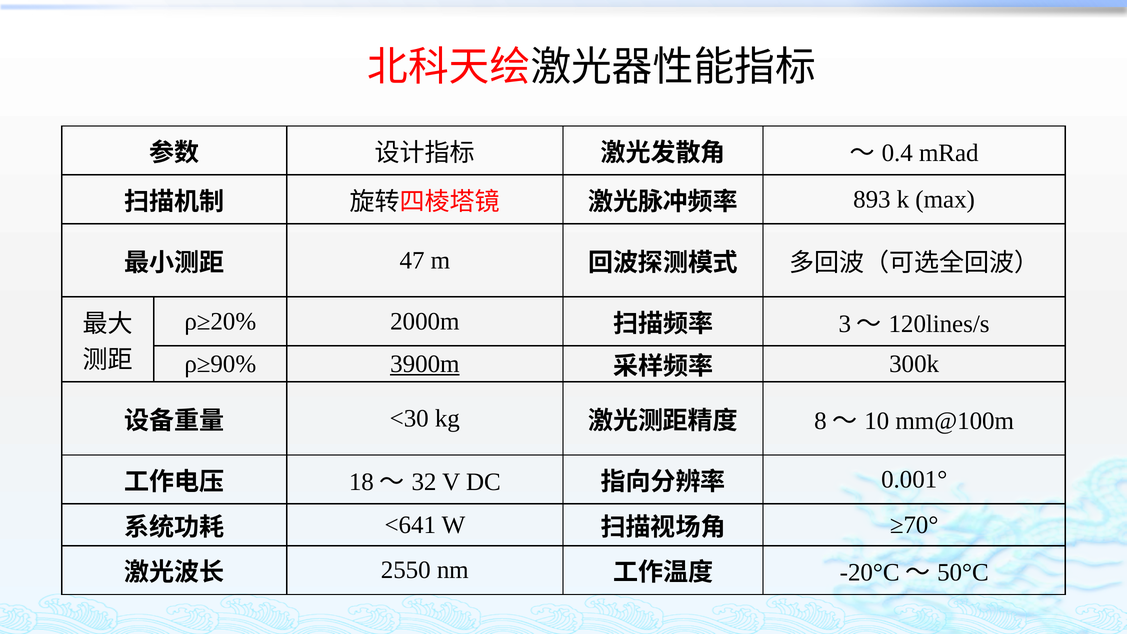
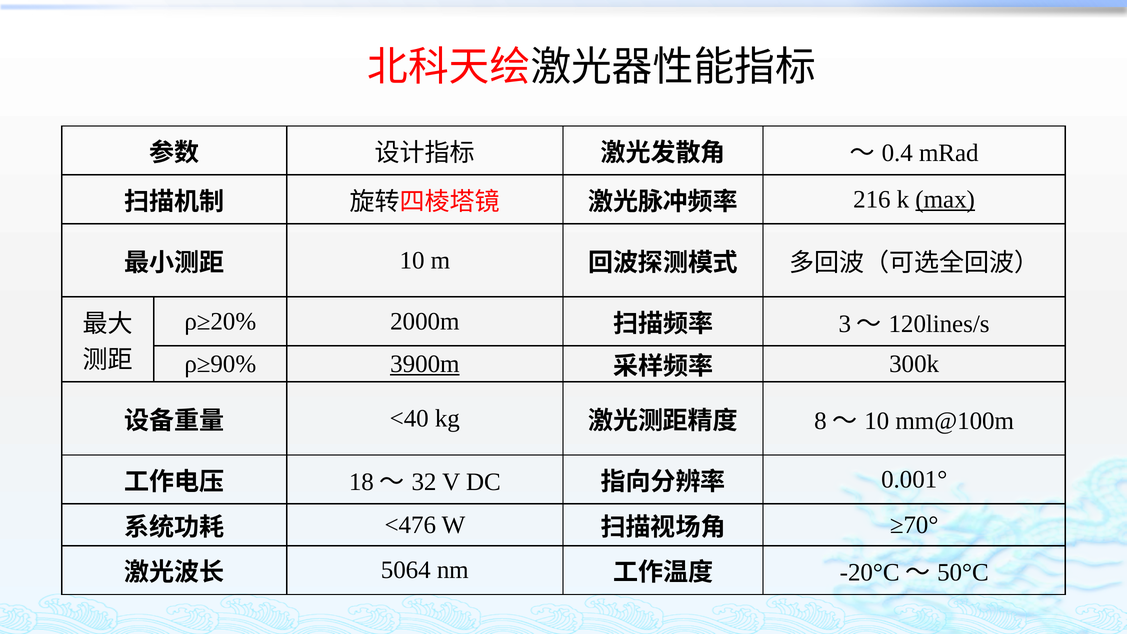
893: 893 -> 216 (872, 199)
max underline: none -> present (945, 199)
47: 47 -> 10 (412, 260)
<30: <30 -> <40 (409, 419)
<641: <641 -> <476 (410, 525)
2550: 2550 -> 5064 (406, 570)
